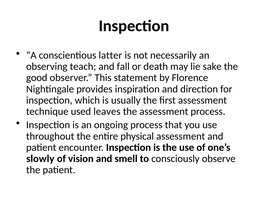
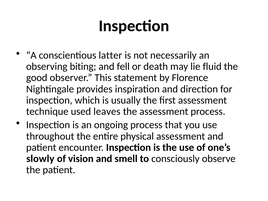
teach: teach -> biting (83, 66)
fall: fall -> fell (123, 66)
sake: sake -> fluid (212, 66)
